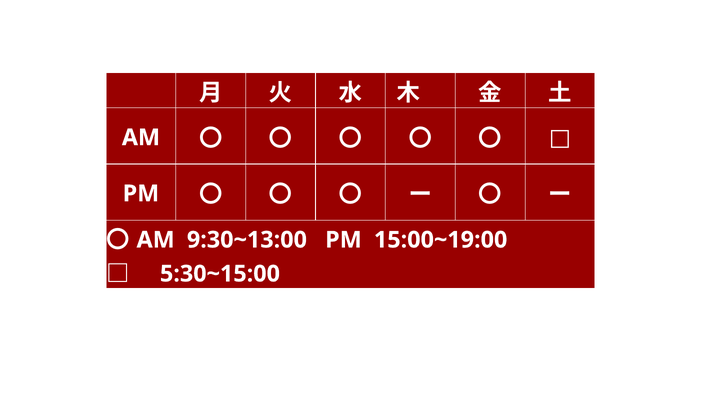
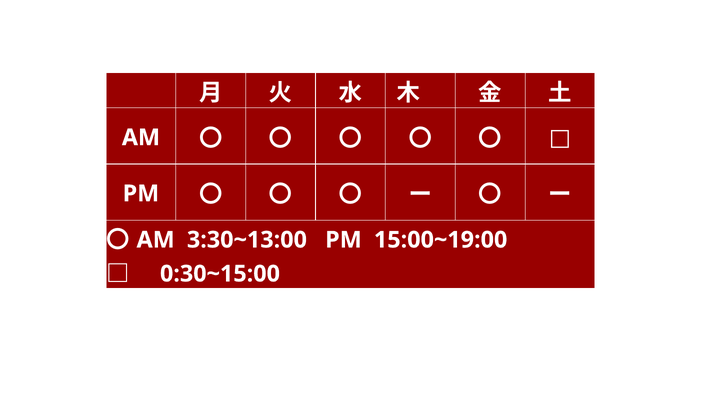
9:30~13:00: 9:30~13:00 -> 3:30~13:00 (247, 240)
5:30~15:00: 5:30~15:00 -> 0:30~15:00 (220, 274)
